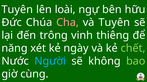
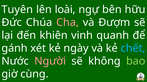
và Tuyên: Tuyên -> Đượm (114, 23)
trông: trông -> khiên (54, 36)
thiêng: thiêng -> quanh (113, 36)
năng: năng -> gánh (15, 49)
chết colour: light green -> light blue (133, 49)
Người colour: light blue -> pink (50, 62)
